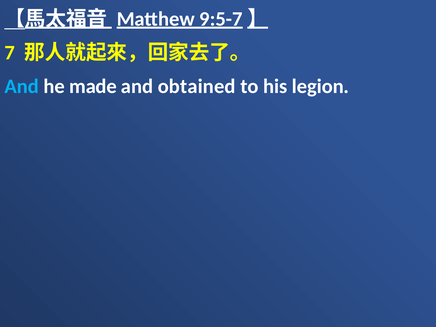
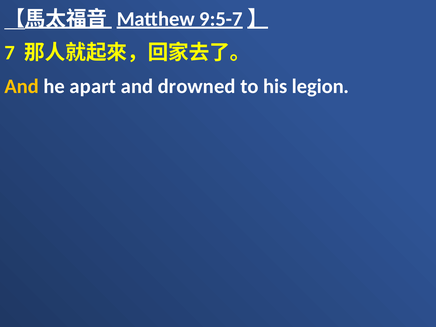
And colour: light blue -> yellow (22, 86)
made: made -> apart (93, 86)
obtained: obtained -> drowned (197, 86)
